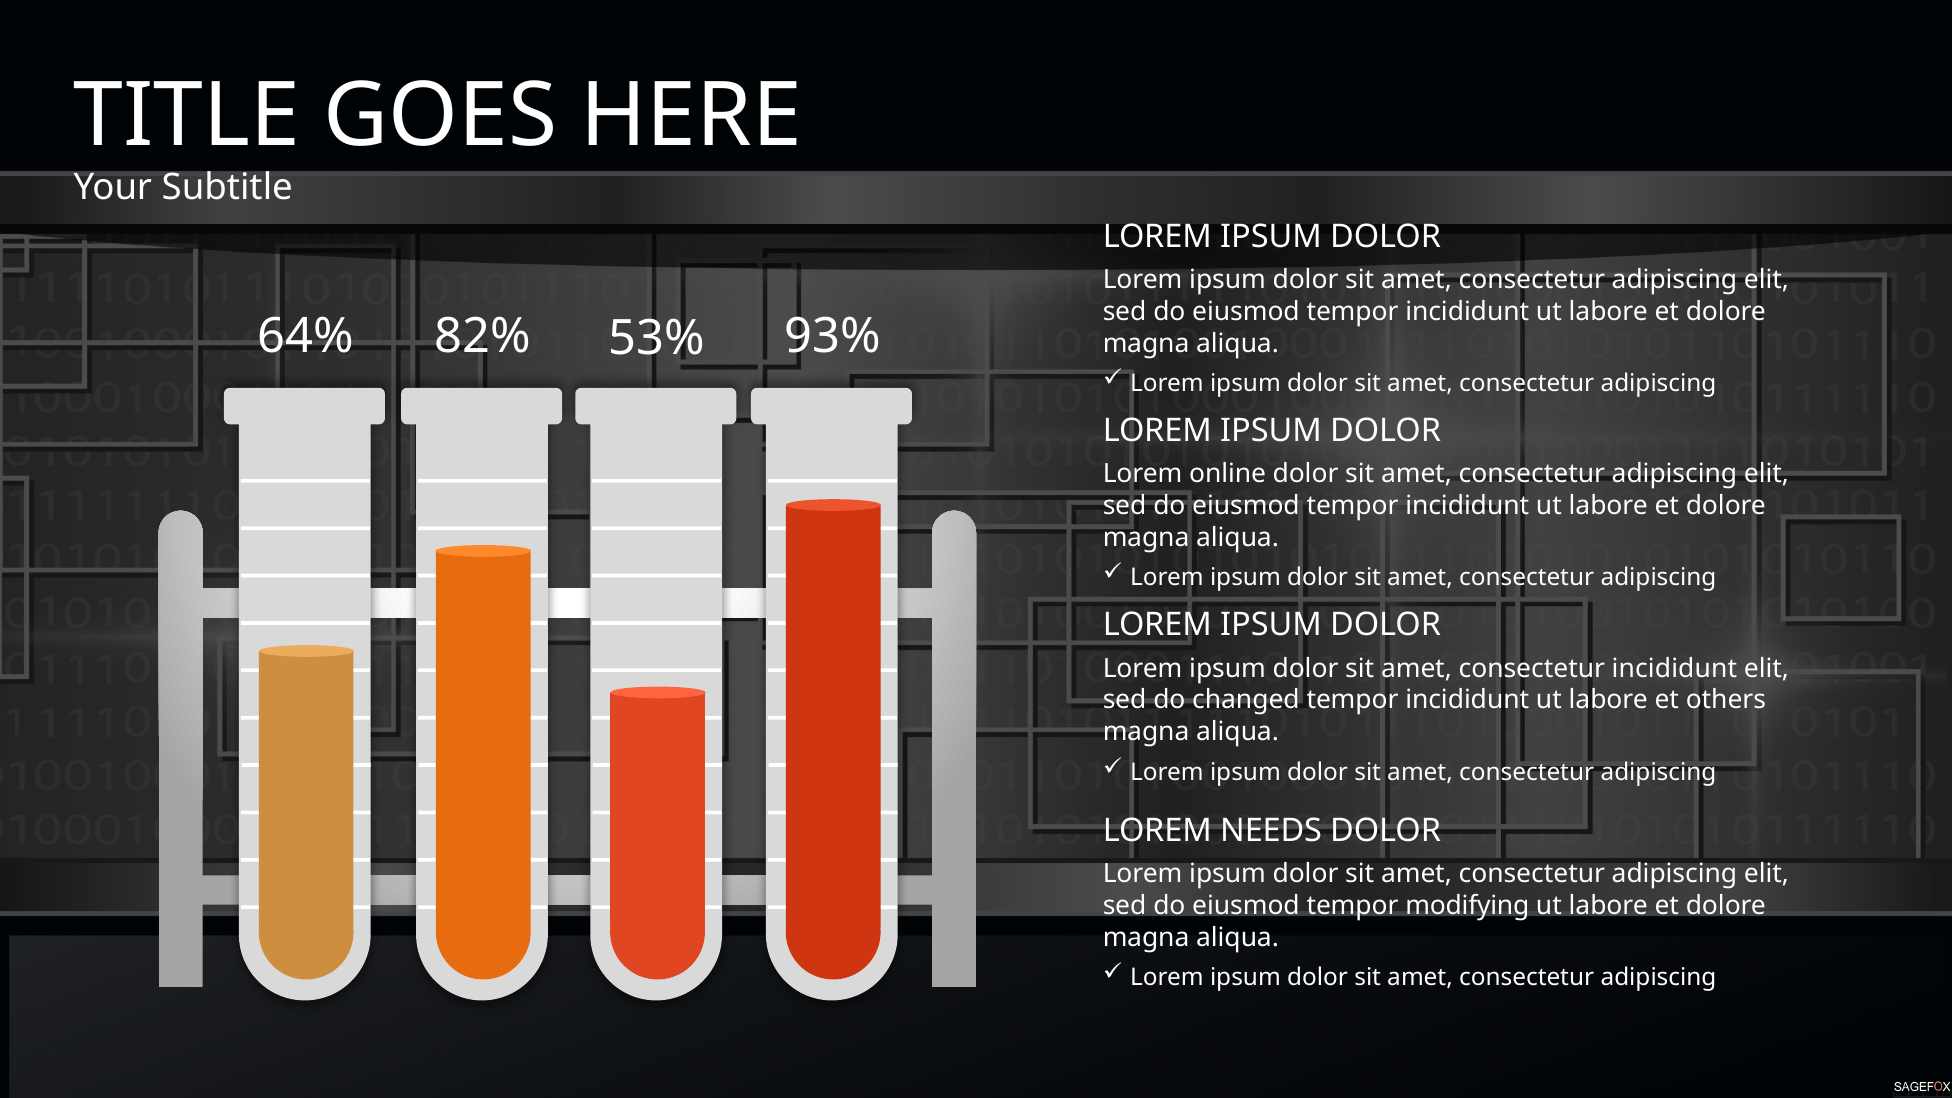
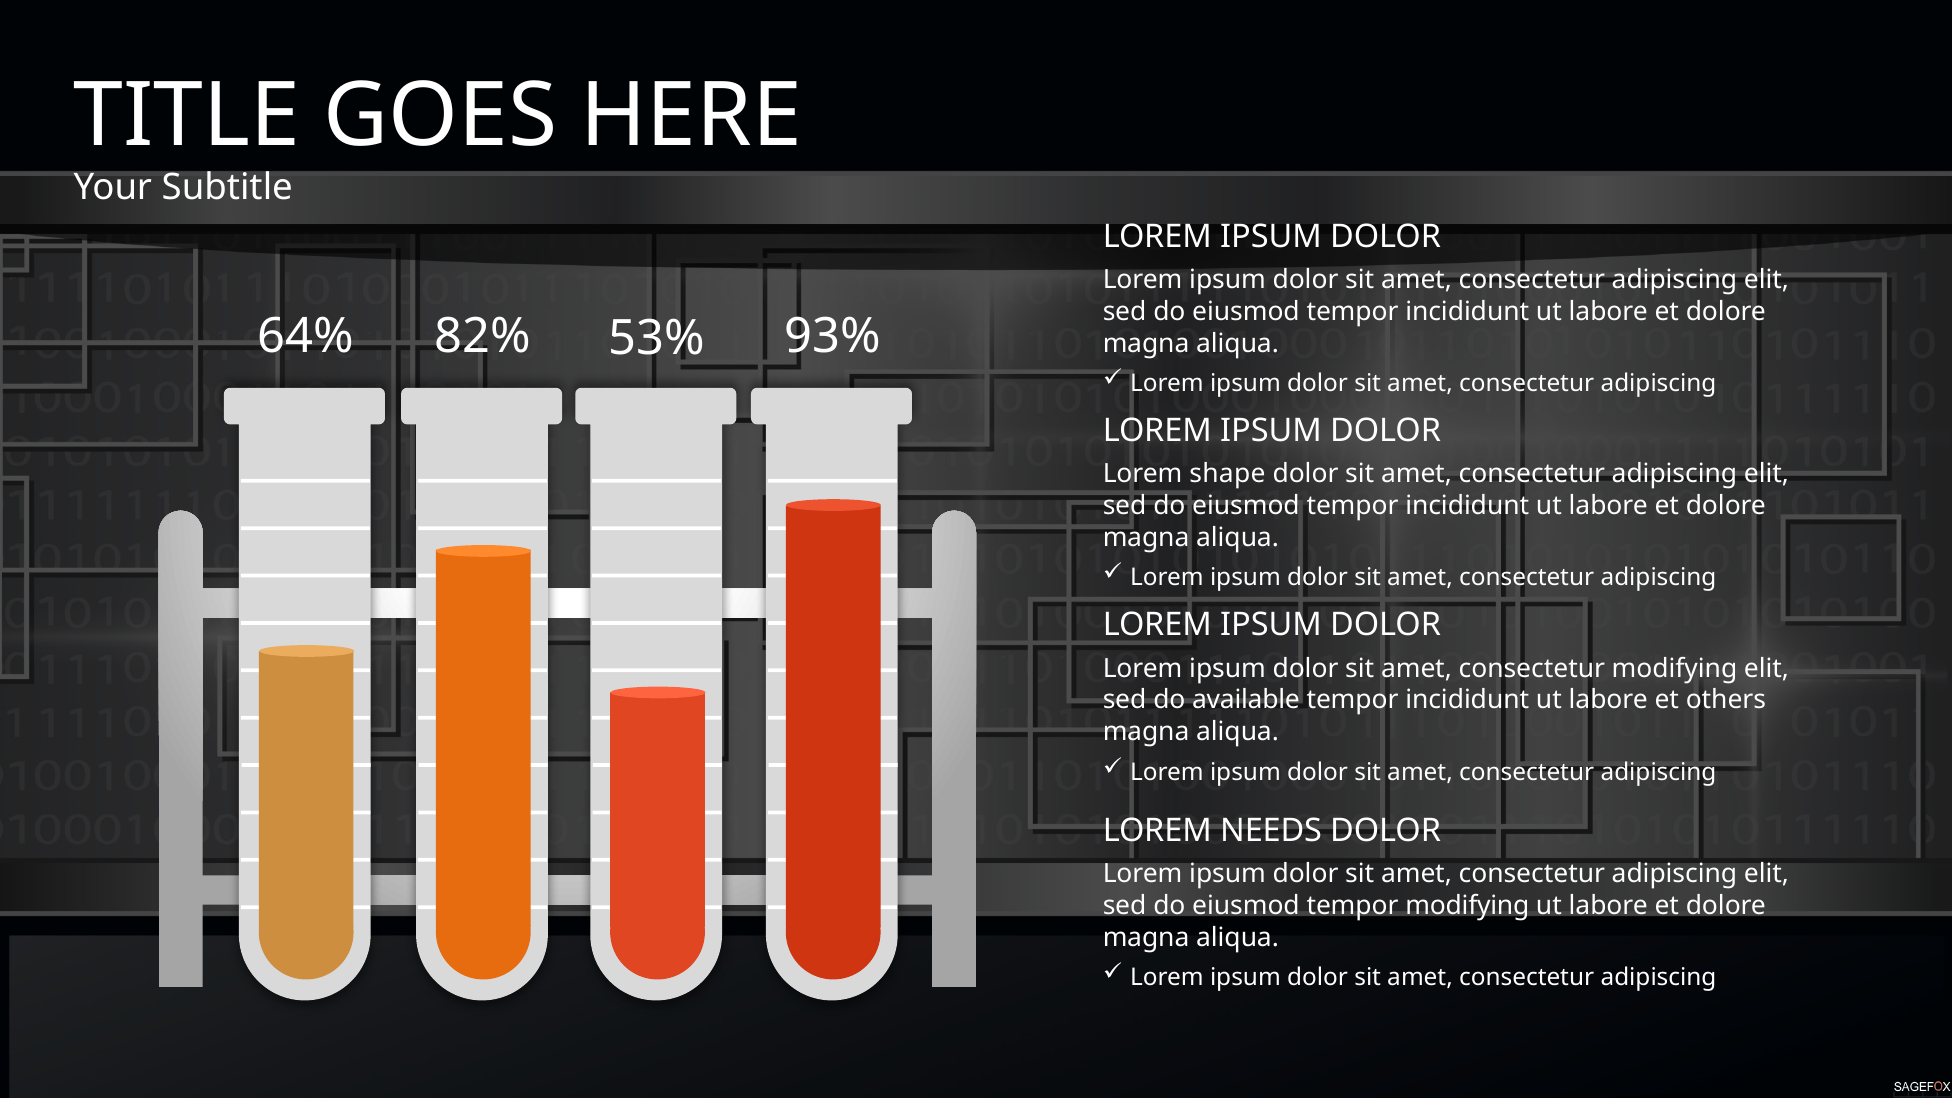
online: online -> shape (1227, 474)
consectetur incididunt: incididunt -> modifying (1675, 668)
changed: changed -> available (1246, 700)
